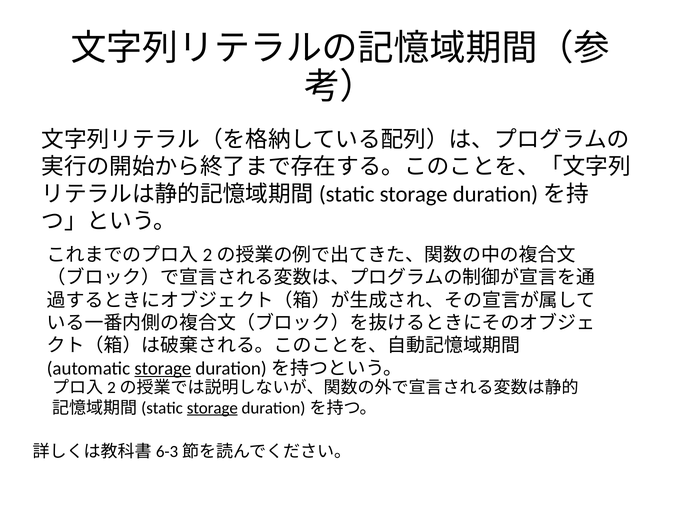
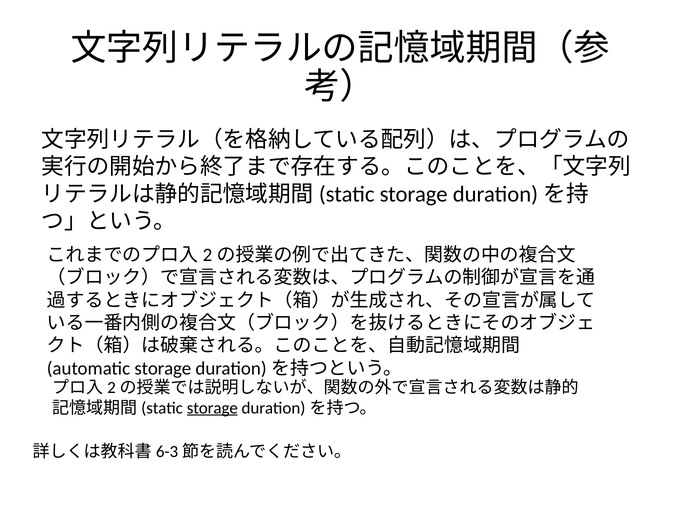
storage underline: present -> none (163, 368)
